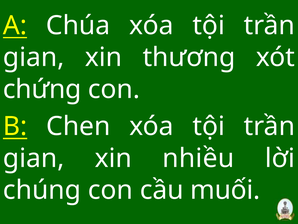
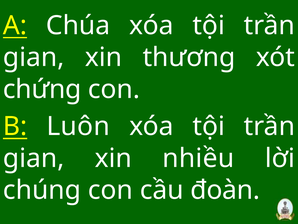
Chen: Chen -> Luôn (78, 126)
muối: muối -> đoàn (225, 190)
